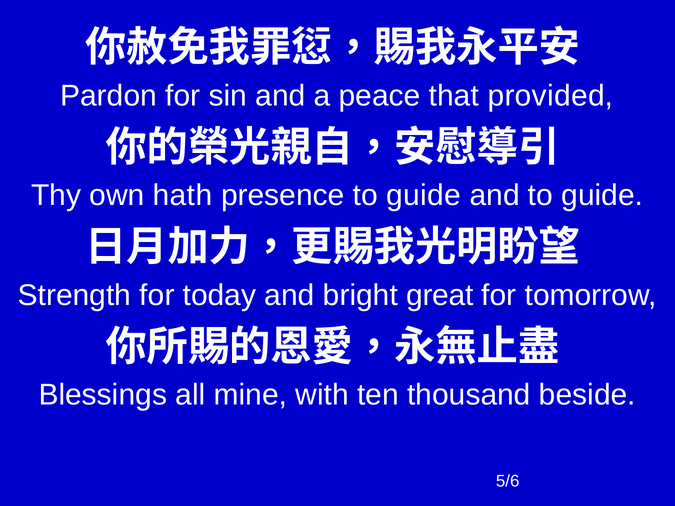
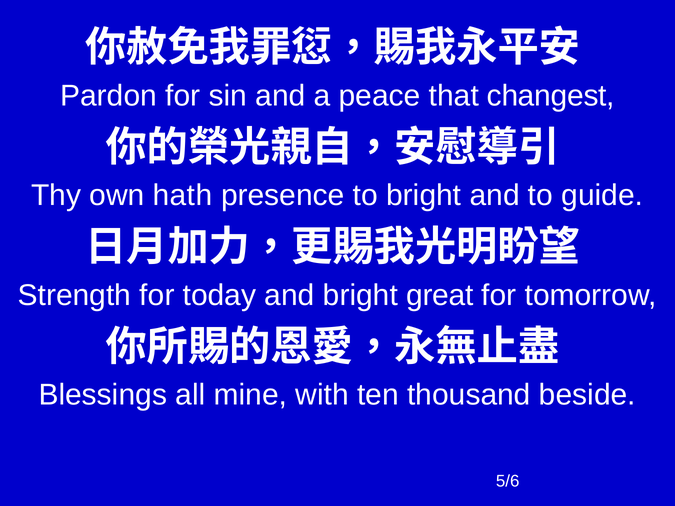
provided: provided -> changest (551, 96)
presence to guide: guide -> bright (424, 196)
